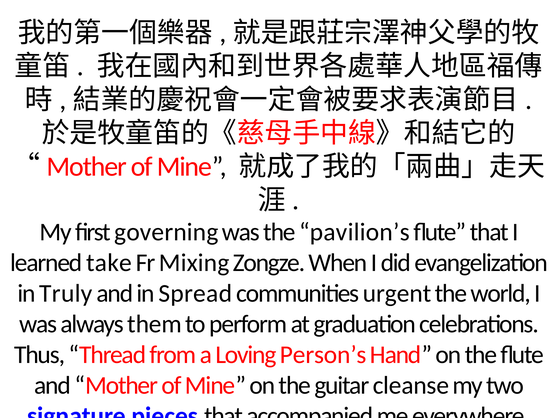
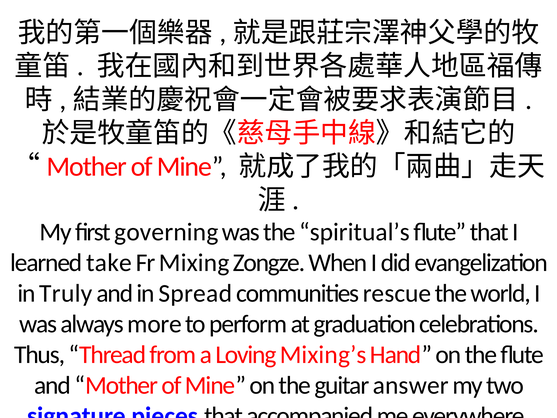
pavilion’s: pavilion’s -> spiritual’s (354, 232)
urgent: urgent -> rescue (397, 293)
them: them -> more (155, 324)
Person’s: Person’s -> Mixing’s (323, 354)
cleanse: cleanse -> answer (411, 385)
